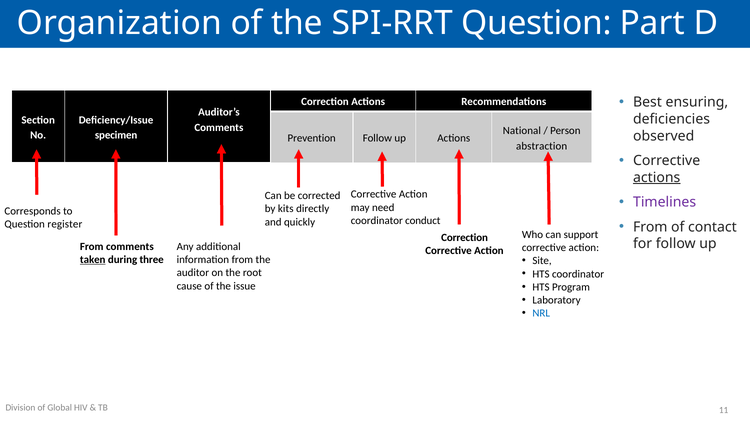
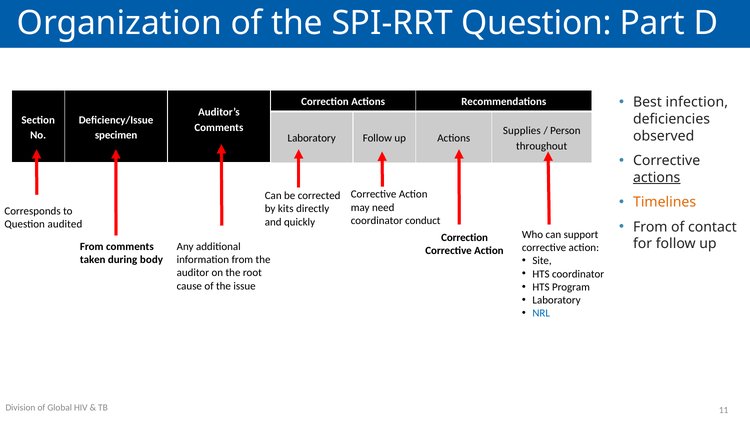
ensuring: ensuring -> infection (697, 102)
National: National -> Supplies (522, 131)
Prevention: Prevention -> Laboratory (312, 138)
abstraction: abstraction -> throughout (542, 146)
Timelines colour: purple -> orange (665, 202)
register: register -> audited (65, 224)
taken underline: present -> none (93, 260)
three: three -> body (151, 260)
